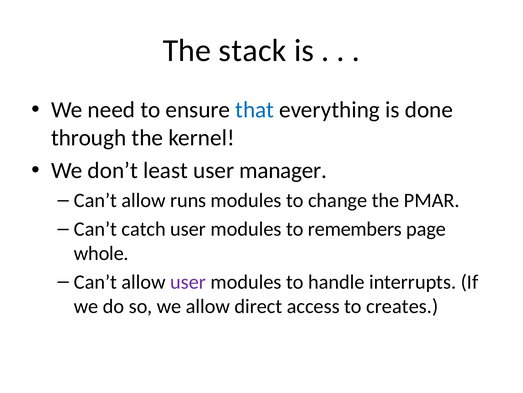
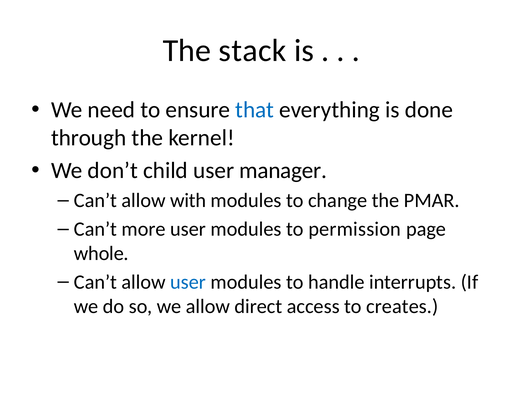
least: least -> child (166, 170)
runs: runs -> with (188, 200)
catch: catch -> more (144, 229)
remembers: remembers -> permission (355, 229)
user colour: purple -> blue (188, 281)
